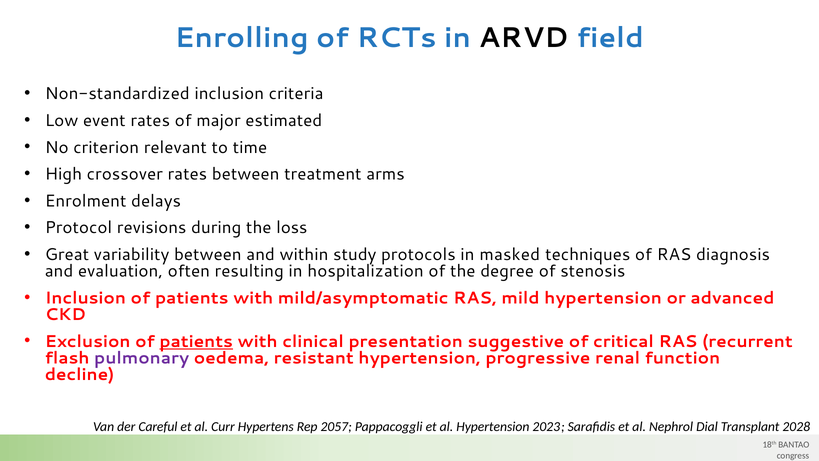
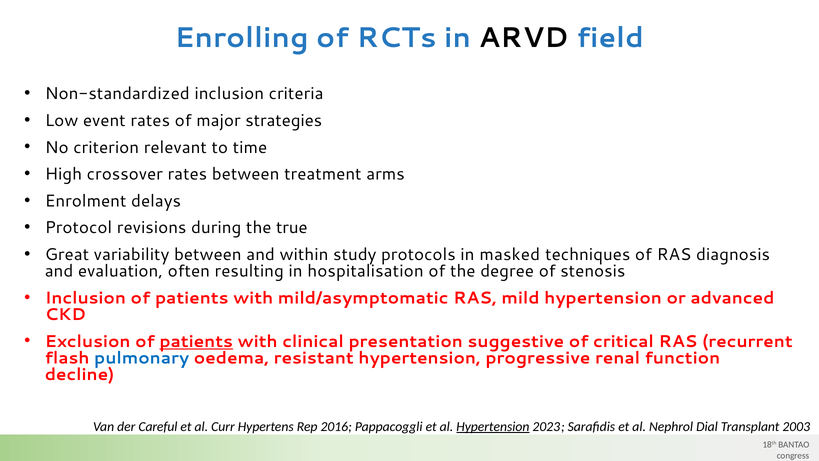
estimated: estimated -> strategies (284, 121)
loss: loss -> true (292, 228)
hospitalization: hospitalization -> hospitalisation (365, 271)
pulmonary colour: purple -> blue (142, 358)
2057: 2057 -> 2016 (336, 426)
Hypertension underline: none -> present (493, 426)
2028: 2028 -> 2003 (796, 426)
